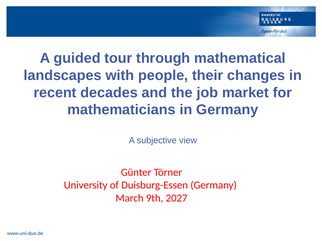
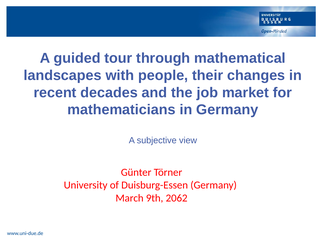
2027: 2027 -> 2062 (177, 198)
